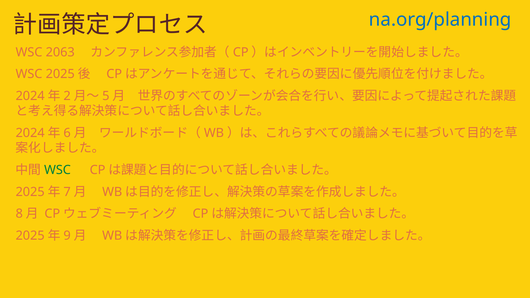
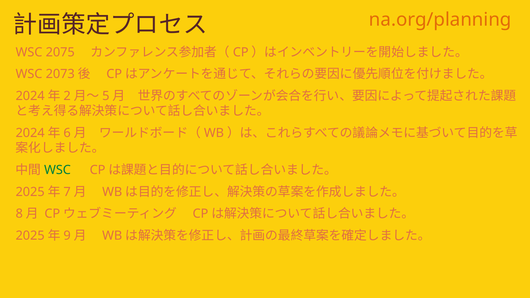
na.org/planning colour: blue -> orange (440, 20)
2063: 2063 -> 2075 (60, 52)
WSC 2025: 2025 -> 2073 (60, 74)
